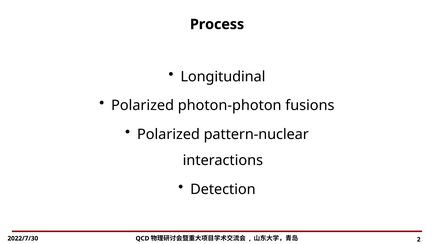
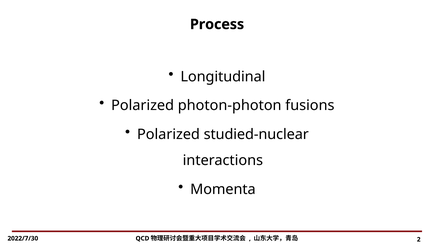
pattern-nuclear: pattern-nuclear -> studied-nuclear (256, 135)
Detection: Detection -> Momenta (223, 190)
